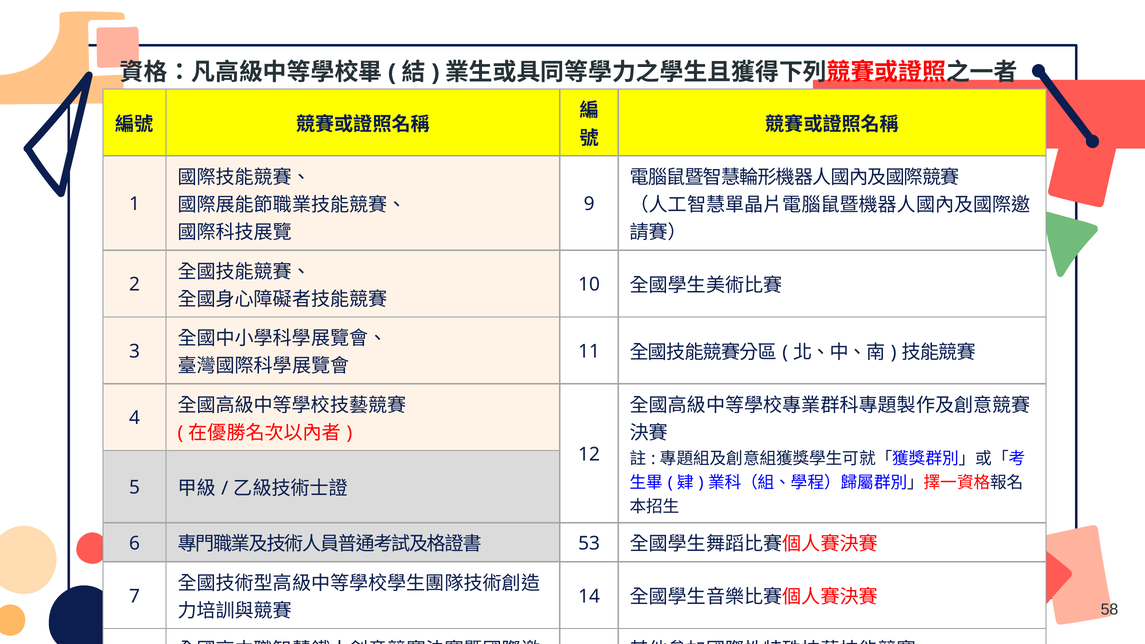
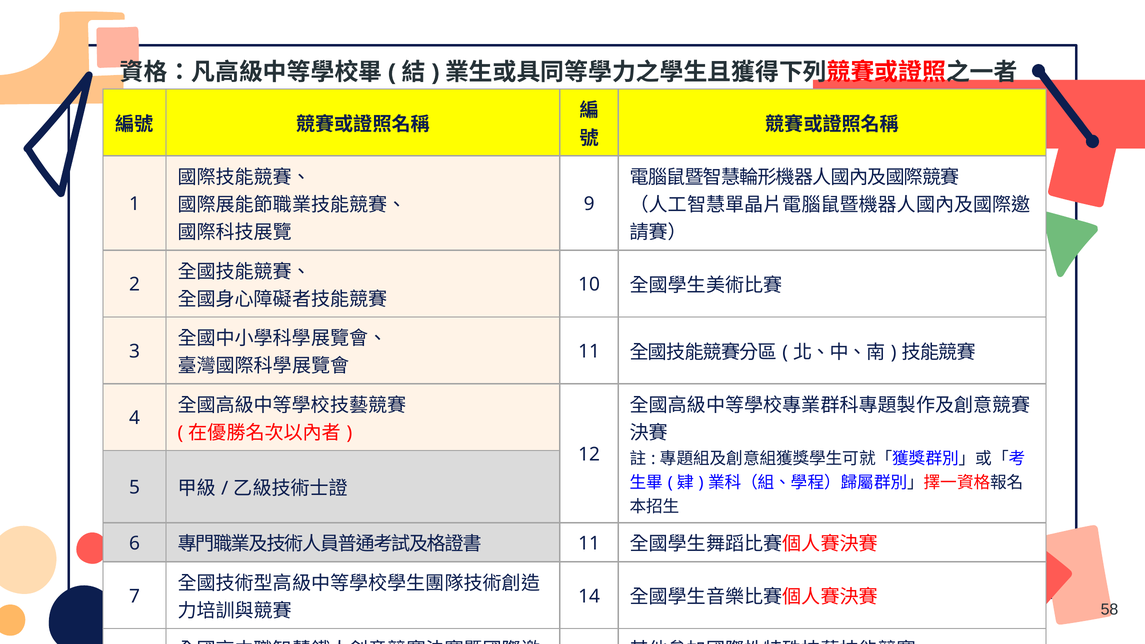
53: 53 -> 11 (589, 543)
